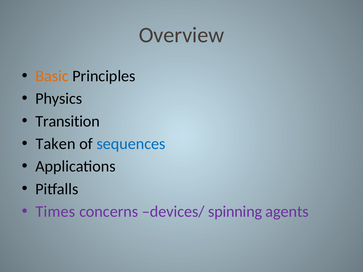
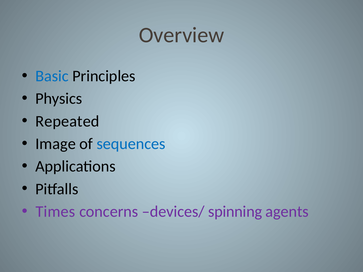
Basic colour: orange -> blue (52, 76)
Transition: Transition -> Repeated (67, 121)
Taken: Taken -> Image (56, 144)
